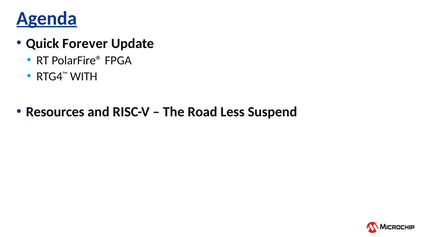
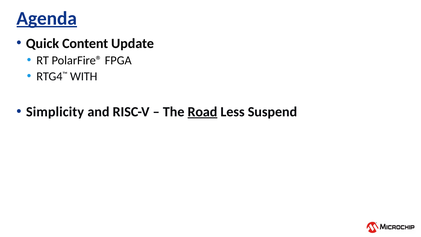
Forever: Forever -> Content (85, 43)
Resources: Resources -> Simplicity (55, 112)
Road underline: none -> present (202, 112)
